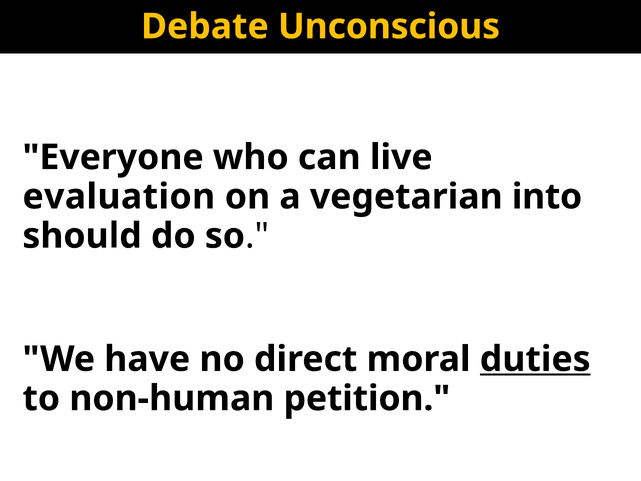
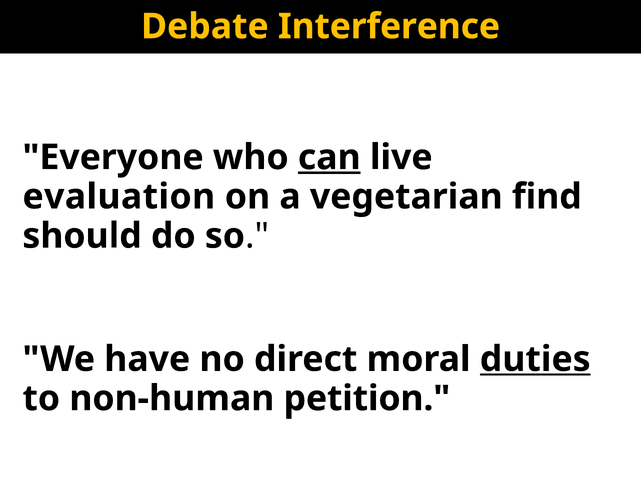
Unconscious: Unconscious -> Interference (389, 26)
can underline: none -> present (329, 157)
into: into -> find (547, 197)
